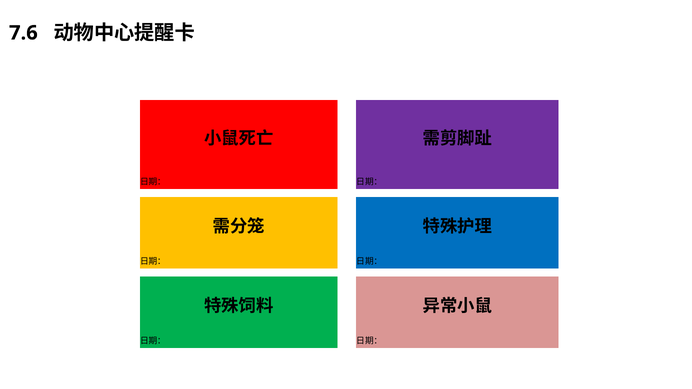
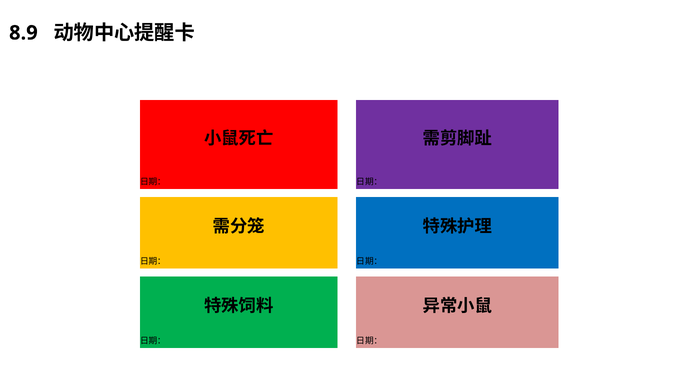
7.6: 7.6 -> 8.9 (23, 33)
